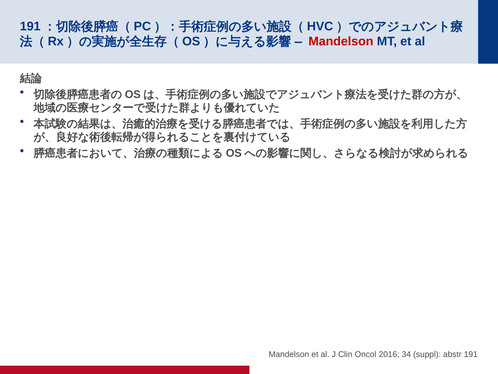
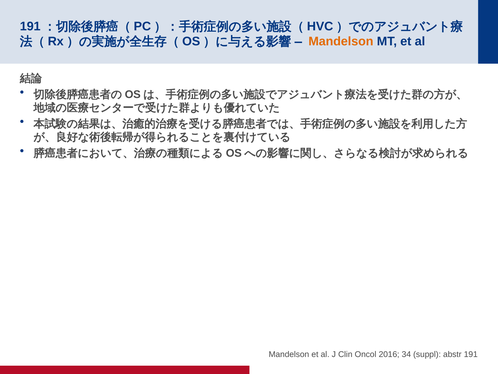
Mandelson colour: red -> orange (341, 41)
